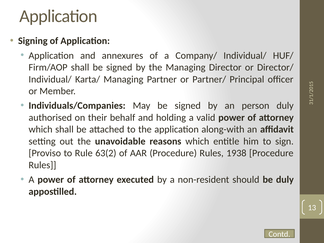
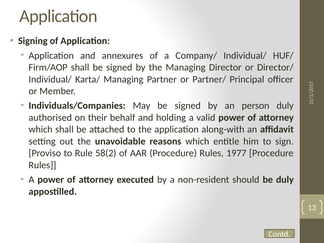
63(2: 63(2 -> 58(2 (106, 153)
1938: 1938 -> 1977 (236, 153)
